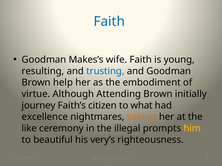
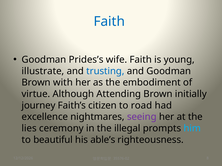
Makes’s: Makes’s -> Prides’s (86, 60)
resulting: resulting -> illustrate (43, 71)
help: help -> with (63, 83)
what: what -> road (142, 106)
seeing colour: orange -> purple (142, 117)
like: like -> lies (29, 129)
him colour: yellow -> light blue (192, 129)
very’s: very’s -> able’s (103, 140)
